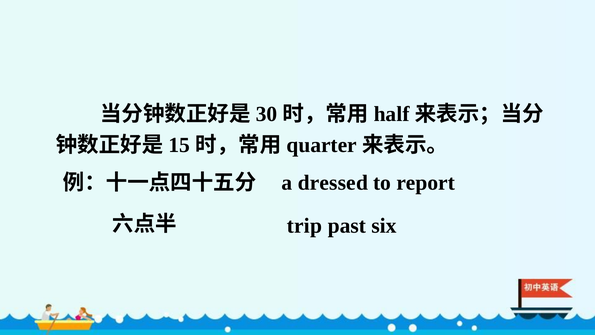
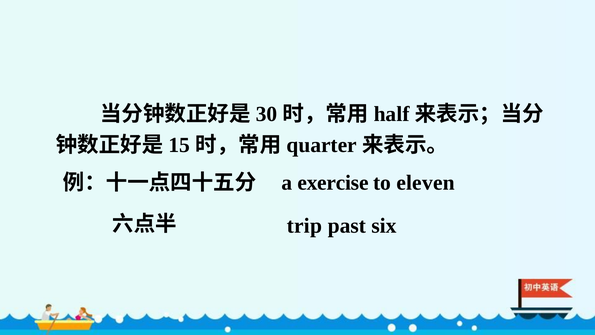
dressed: dressed -> exercise (333, 183)
report: report -> eleven (426, 183)
